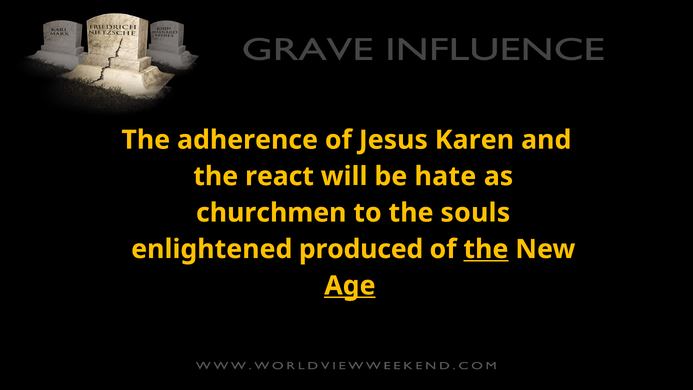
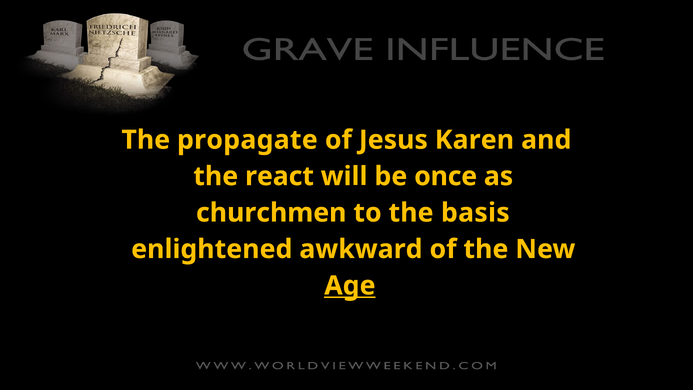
adherence: adherence -> propagate (247, 140)
hate: hate -> once (446, 176)
souls: souls -> basis (475, 213)
produced: produced -> awkward (361, 249)
the underline: present -> none (486, 249)
